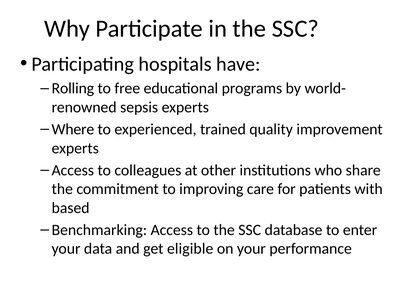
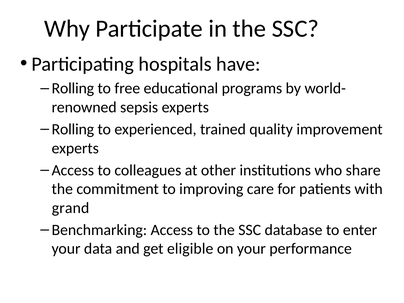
Where: Where -> Rolling (73, 129)
based: based -> grand (71, 208)
